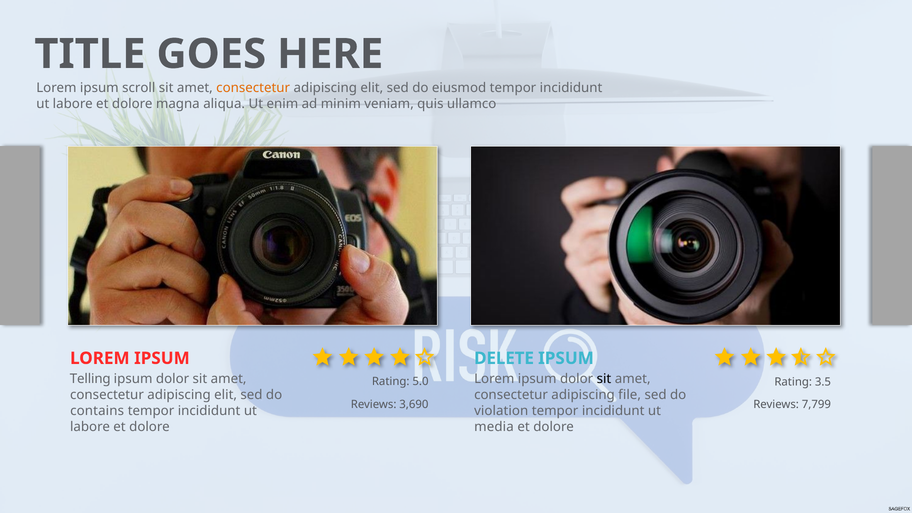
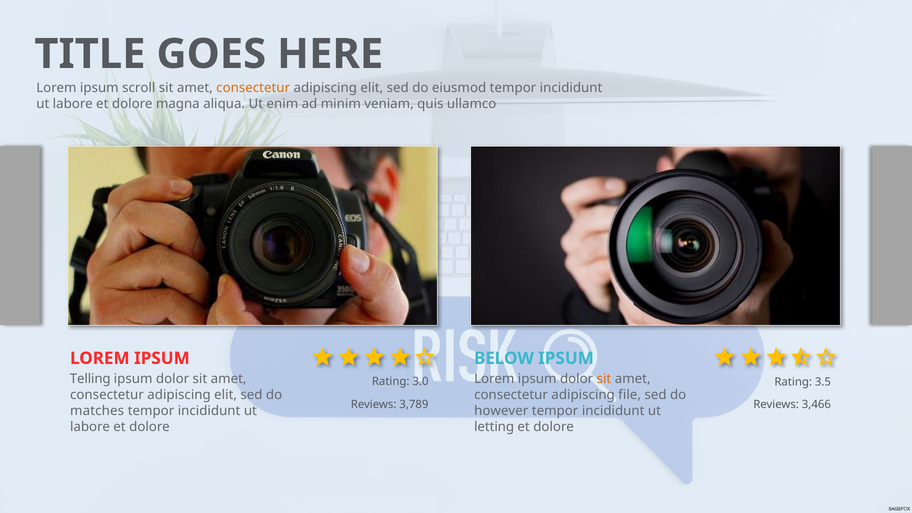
DELETE: DELETE -> BELOW (504, 358)
sit colour: black -> orange (604, 379)
5.0: 5.0 -> 3.0 (420, 382)
3,690: 3,690 -> 3,789 (414, 404)
7,799: 7,799 -> 3,466 (816, 405)
contains: contains -> matches (97, 411)
violation: violation -> however (501, 411)
media: media -> letting (494, 427)
